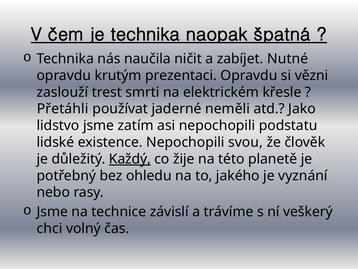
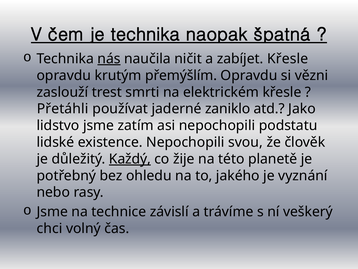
nás underline: none -> present (109, 59)
zabíjet Nutné: Nutné -> Křesle (288, 59)
prezentaci: prezentaci -> přemýšlím (181, 75)
neměli: neměli -> zaniklo (228, 109)
